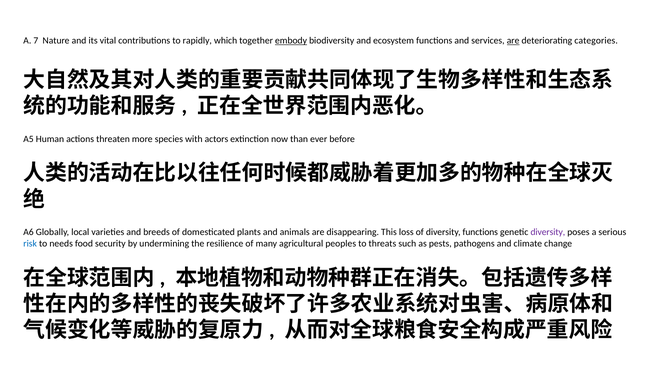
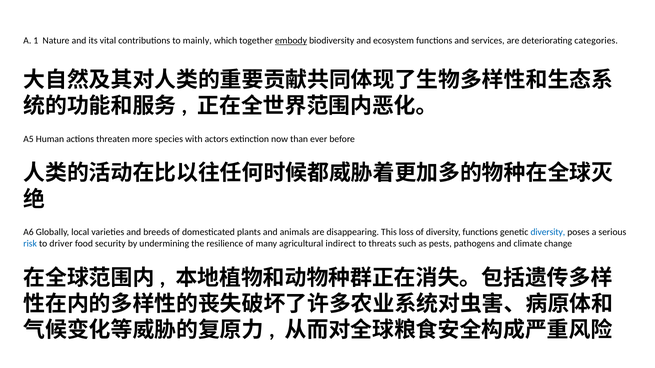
7: 7 -> 1 (36, 41)
rapidly: rapidly -> mainly (197, 41)
are underline: present -> none (513, 41)
diversity colour: purple -> blue (548, 232)
needs: needs -> driver (61, 244)
peoples: peoples -> indirect (341, 244)
